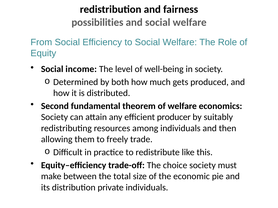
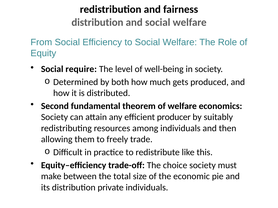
possibilities: possibilities -> distribution (97, 22)
income: income -> require (81, 69)
